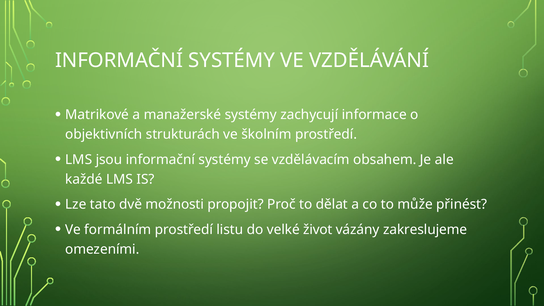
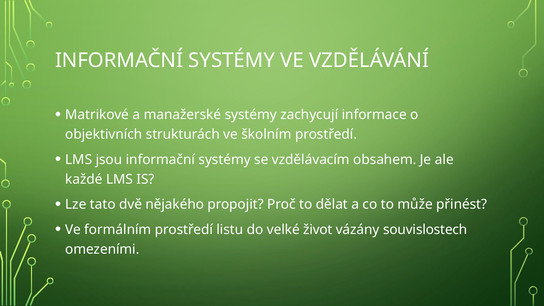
možnosti: možnosti -> nějakého (175, 204)
zakreslujeme: zakreslujeme -> souvislostech (425, 230)
